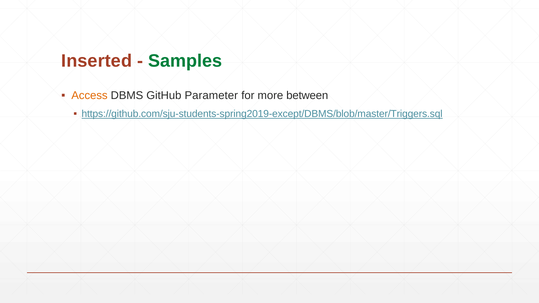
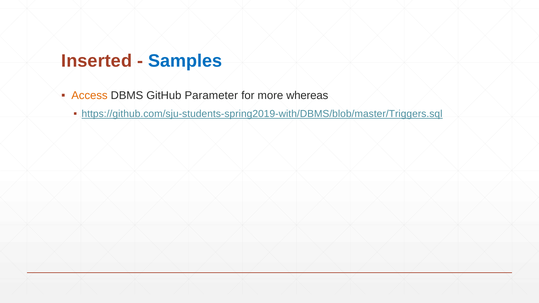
Samples colour: green -> blue (185, 61)
between: between -> whereas (307, 96)
https://github.com/sju-students-spring2019-except/DBMS/blob/master/Triggers.sql: https://github.com/sju-students-spring2019-except/DBMS/blob/master/Triggers.sql -> https://github.com/sju-students-spring2019-with/DBMS/blob/master/Triggers.sql (262, 114)
